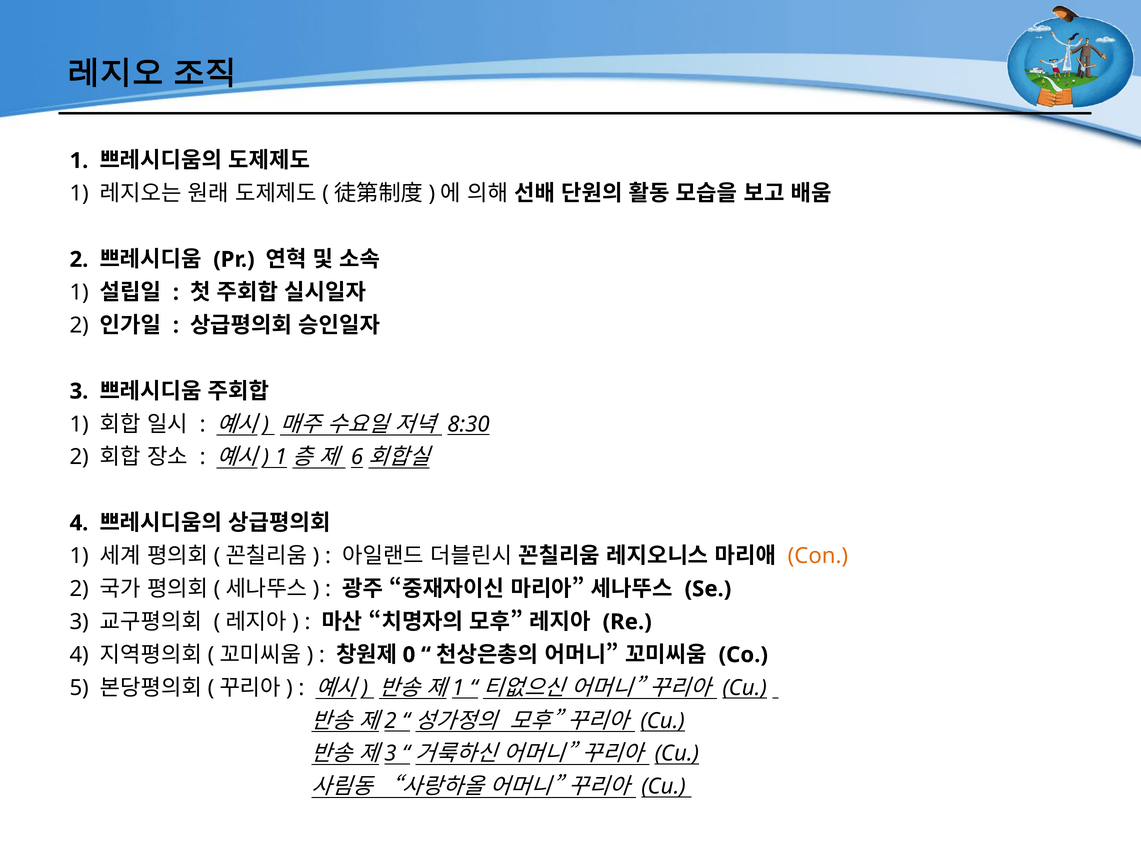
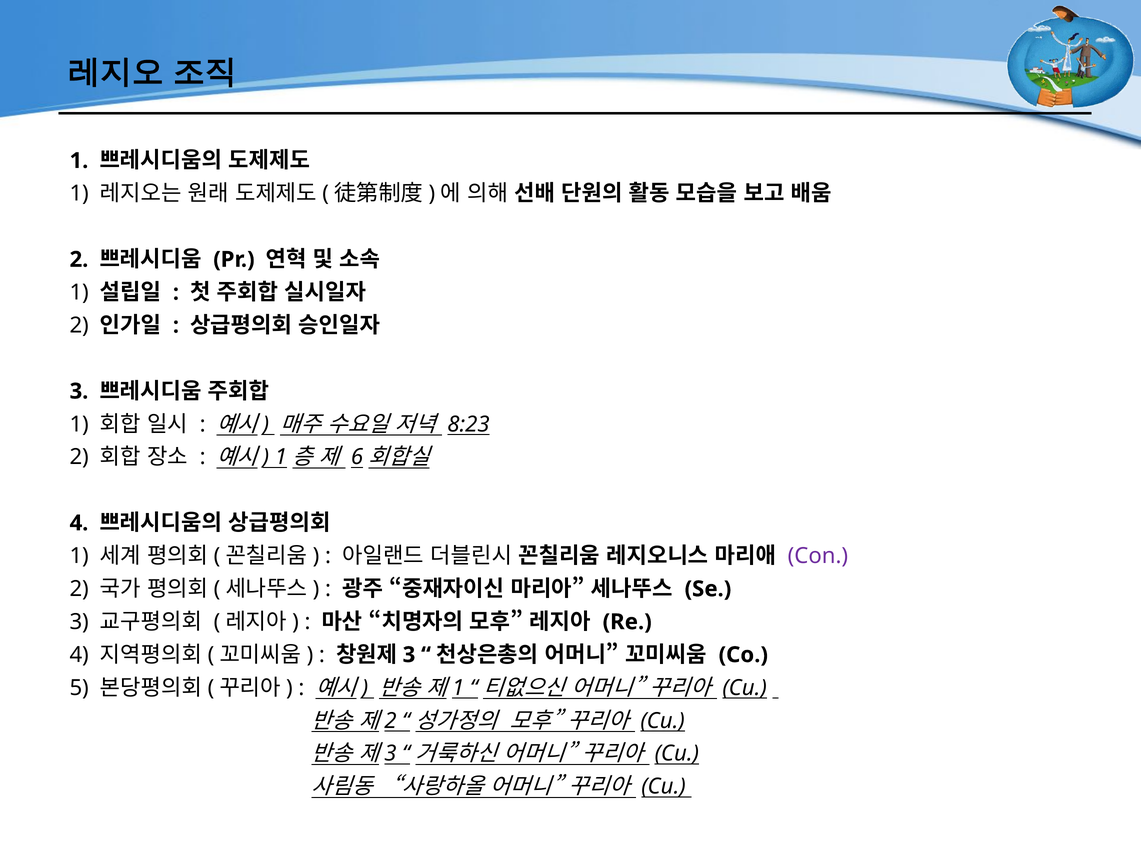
8:30: 8:30 -> 8:23 (468, 425)
Con colour: orange -> purple (818, 556)
0: 0 -> 3 (409, 655)
